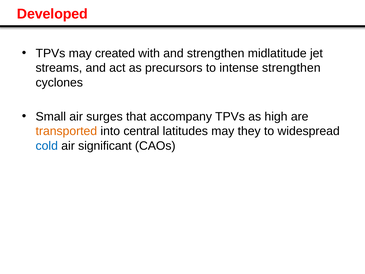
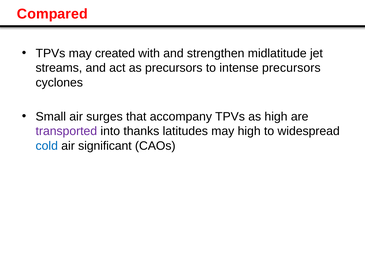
Developed: Developed -> Compared (52, 14)
intense strengthen: strengthen -> precursors (291, 68)
transported colour: orange -> purple (66, 131)
central: central -> thanks (141, 131)
may they: they -> high (249, 131)
